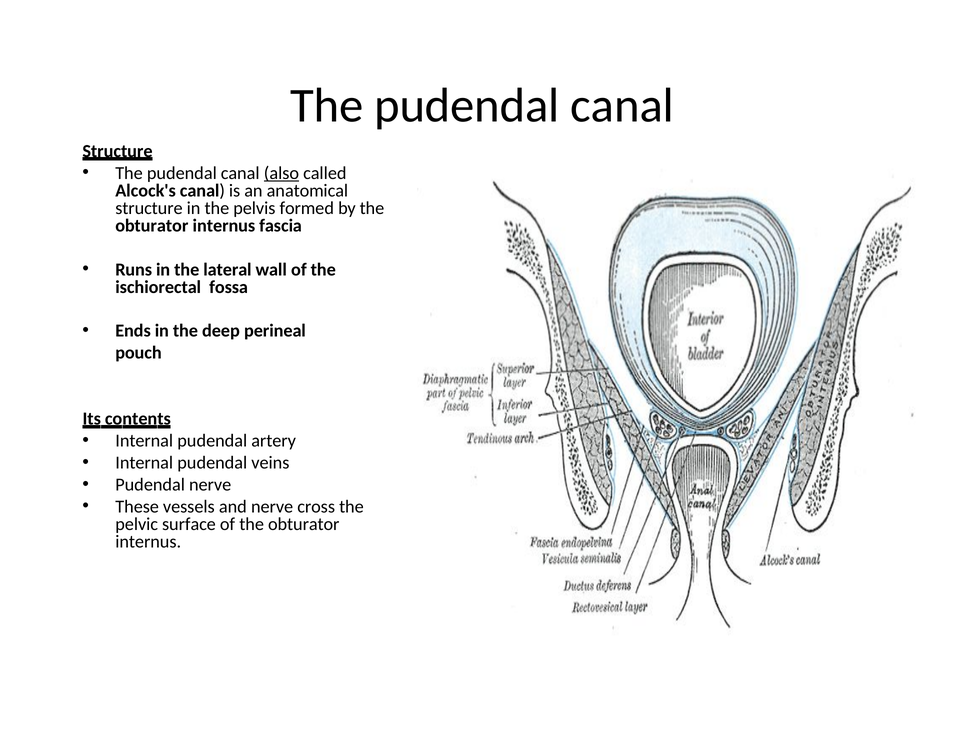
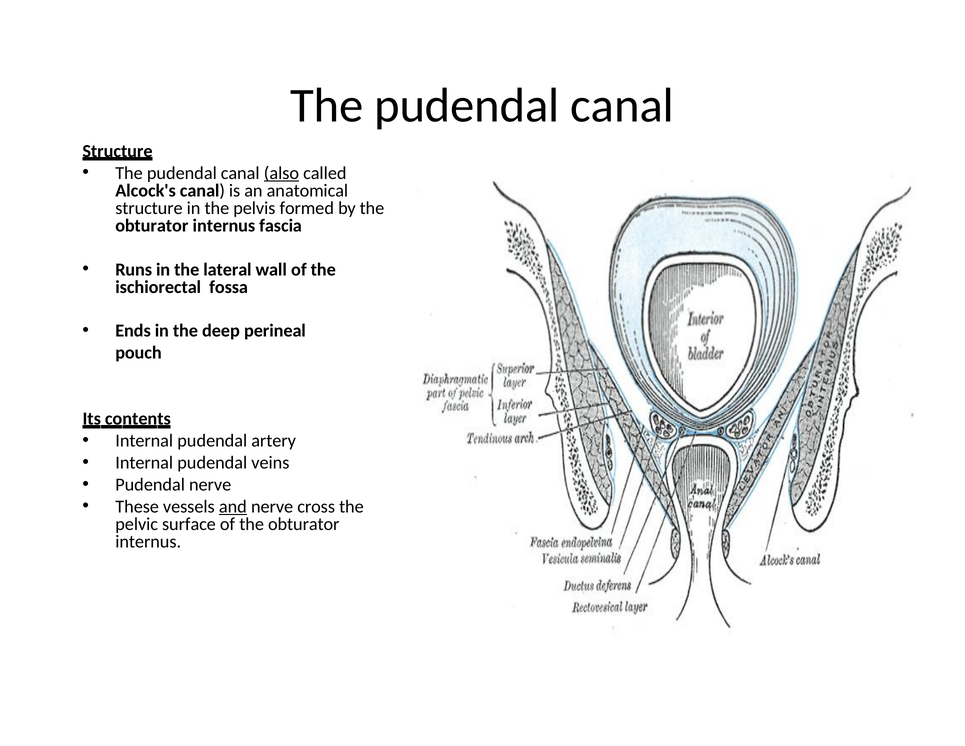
and underline: none -> present (233, 506)
